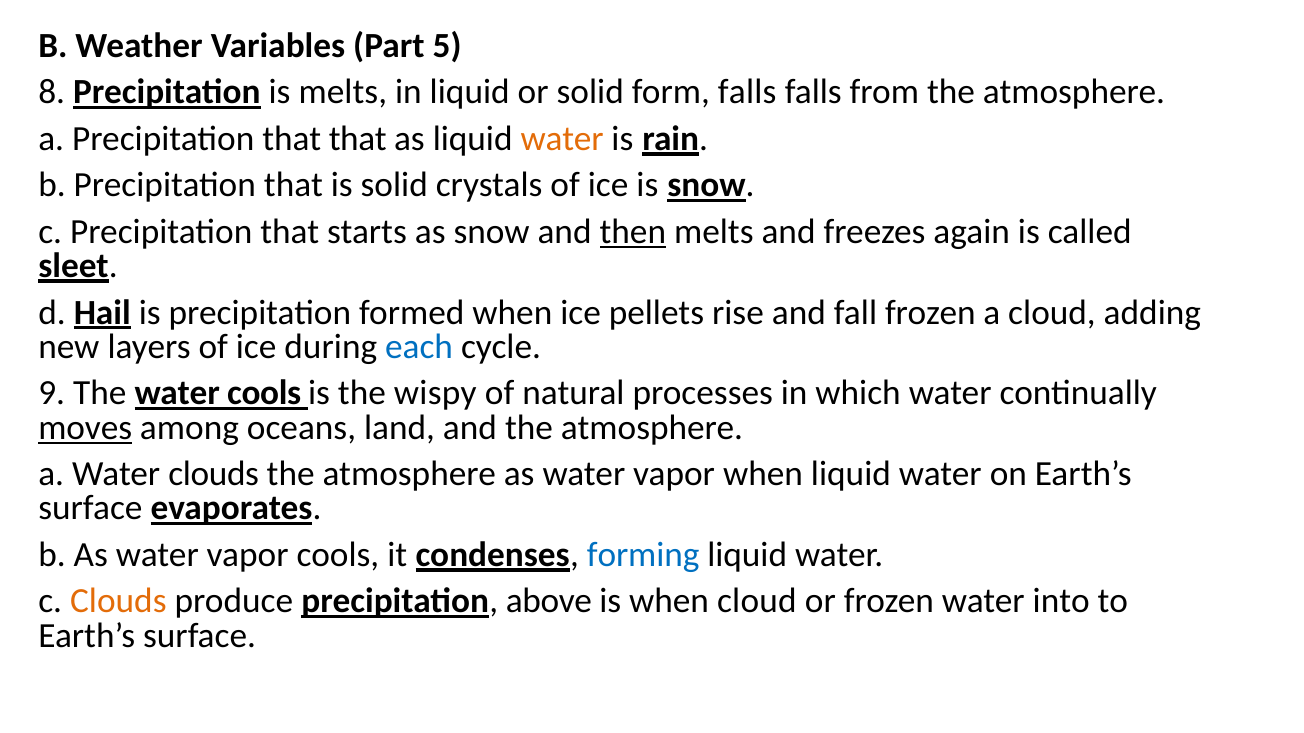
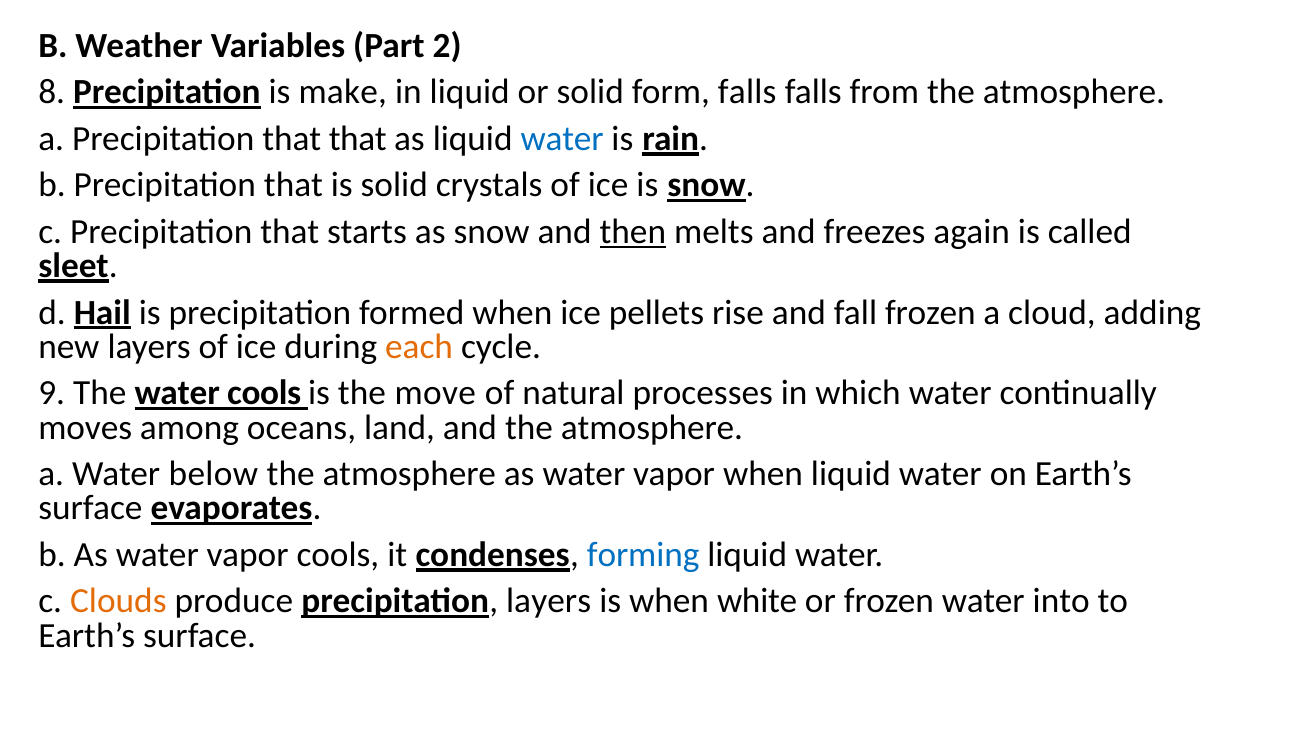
5: 5 -> 2 (447, 46)
is melts: melts -> make (343, 92)
water colour: orange -> blue (562, 139)
each colour: blue -> orange (419, 347)
wispy: wispy -> move (435, 393)
moves underline: present -> none (85, 428)
Water clouds: clouds -> below (213, 474)
precipitation above: above -> layers (549, 602)
when cloud: cloud -> white (757, 602)
